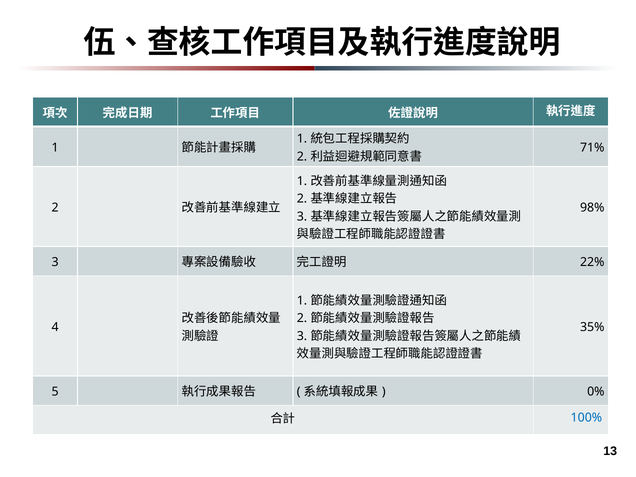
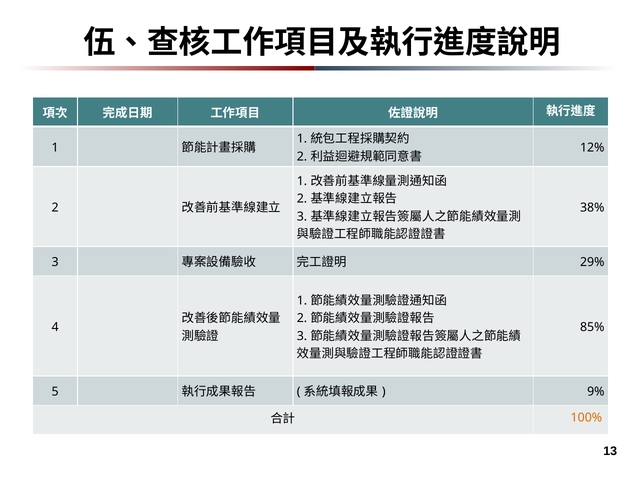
71%: 71% -> 12% (592, 148)
98%: 98% -> 38% (592, 208)
22%: 22% -> 29% (592, 262)
35%: 35% -> 85% (592, 327)
0%: 0% -> 9% (596, 392)
100% colour: blue -> orange (586, 418)
